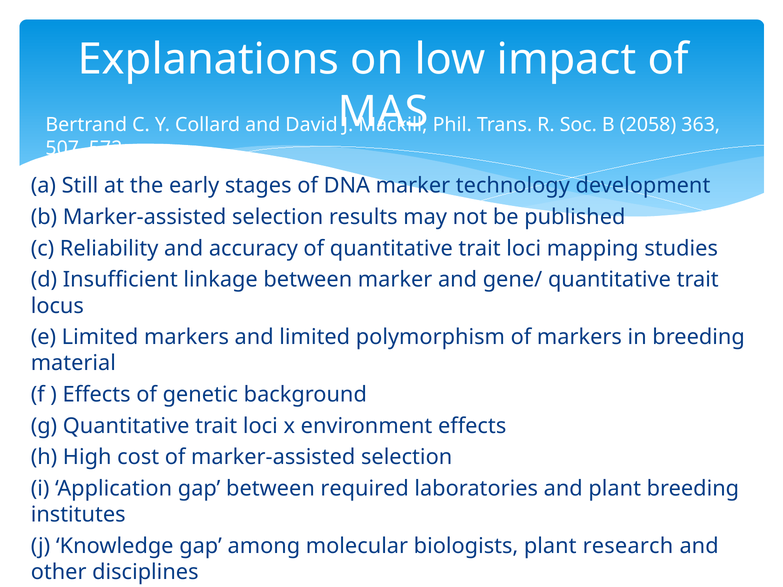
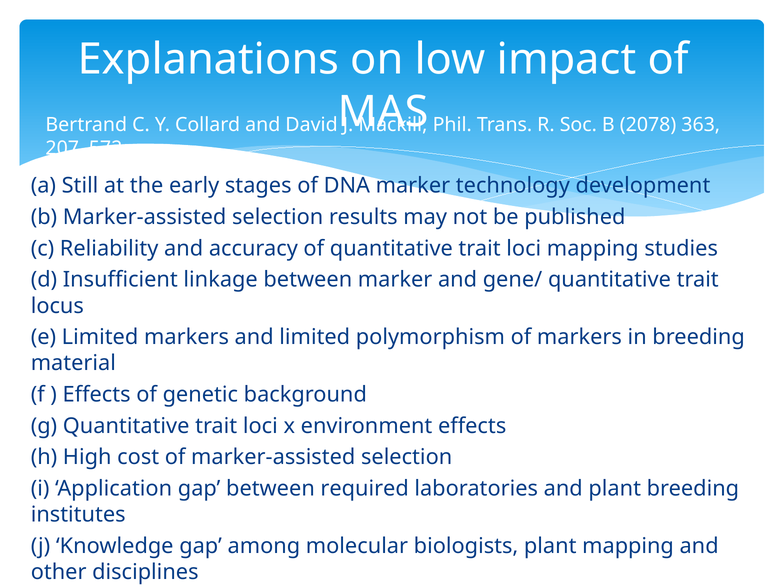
2058: 2058 -> 2078 (648, 125)
507–572: 507–572 -> 207–572 (84, 148)
plant research: research -> mapping (628, 546)
